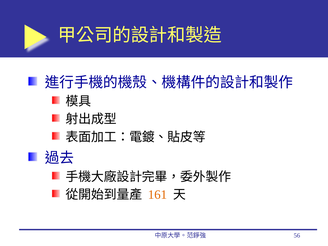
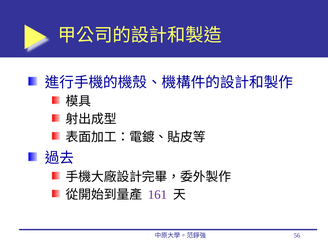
161 colour: orange -> purple (157, 195)
